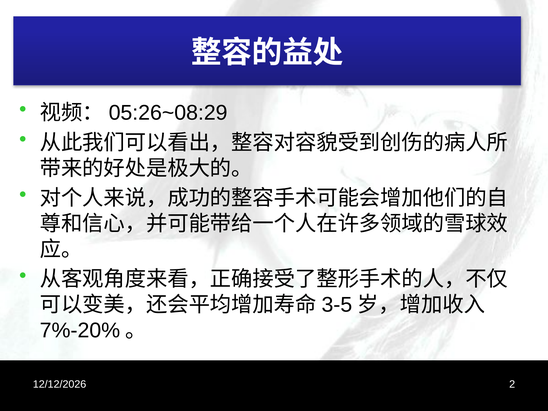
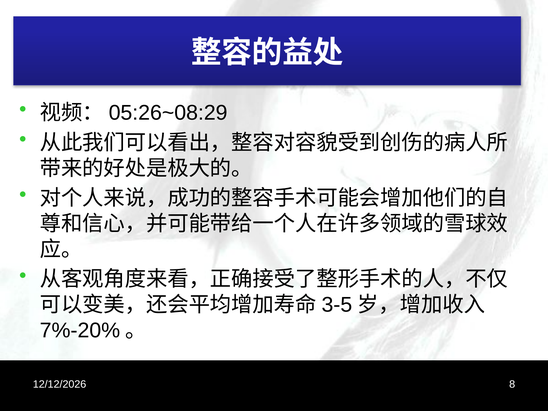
2: 2 -> 8 (512, 384)
